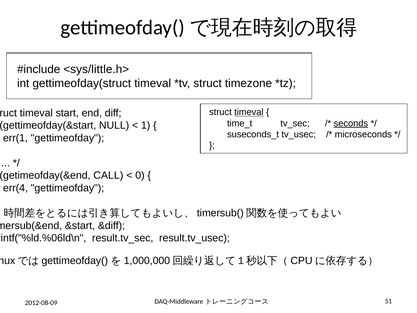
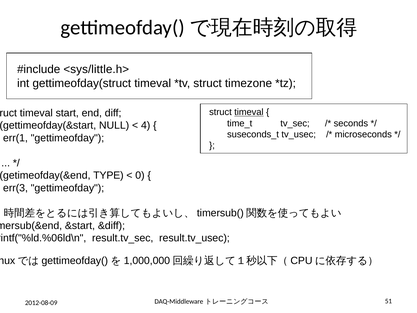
seconds underline: present -> none (351, 123)
1: 1 -> 4 (146, 125)
CALL: CALL -> TYPE (108, 175)
err(4: err(4 -> err(3 (15, 188)
